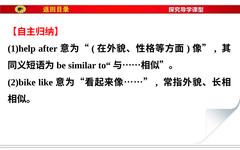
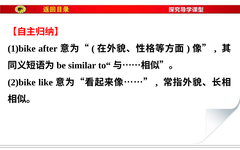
1)help: 1)help -> 1)bike (22, 49)
